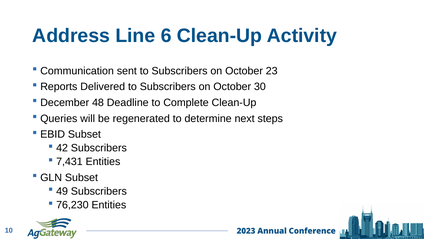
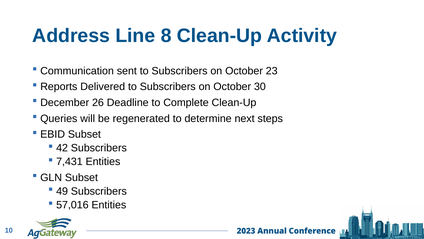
6: 6 -> 8 (166, 36)
48: 48 -> 26 (98, 102)
76,230: 76,230 -> 57,016 (72, 205)
